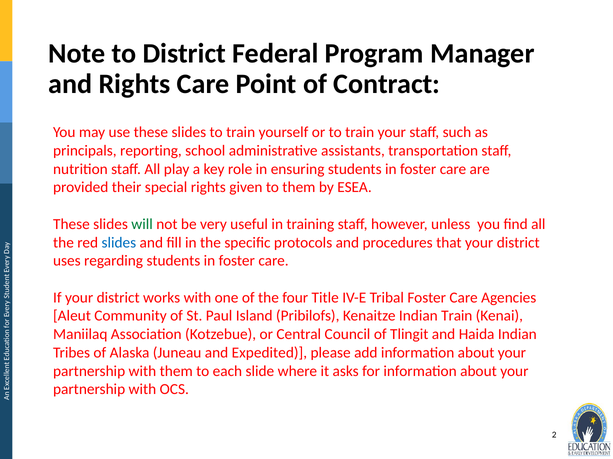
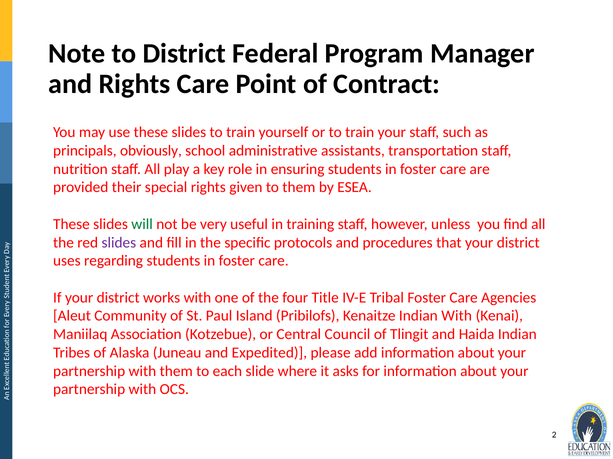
reporting: reporting -> obviously (151, 151)
slides colour: blue -> purple (119, 243)
Indian Train: Train -> With (457, 316)
